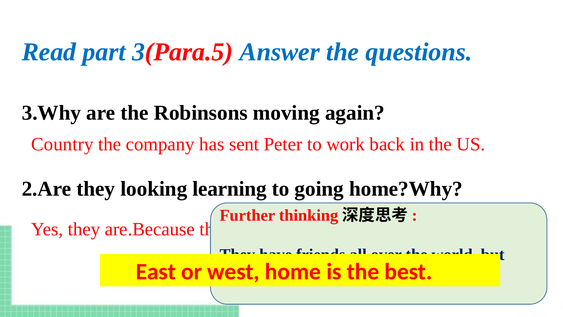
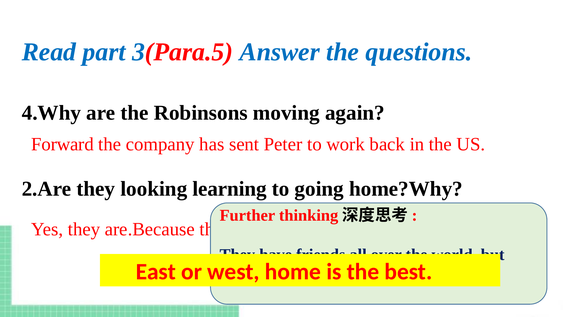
3.Why: 3.Why -> 4.Why (51, 113)
Country: Country -> Forward (63, 144)
